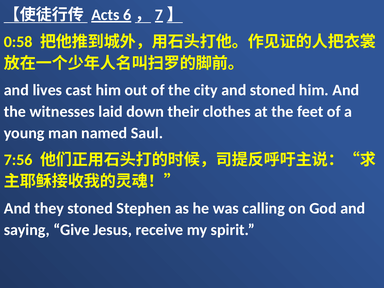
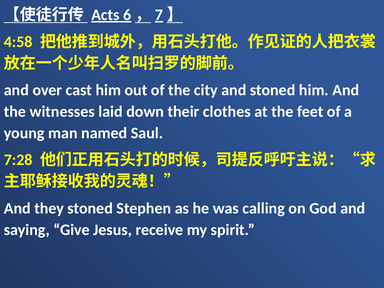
0:58: 0:58 -> 4:58 (18, 42)
lives: lives -> over (47, 90)
7:56: 7:56 -> 7:28 (18, 160)
